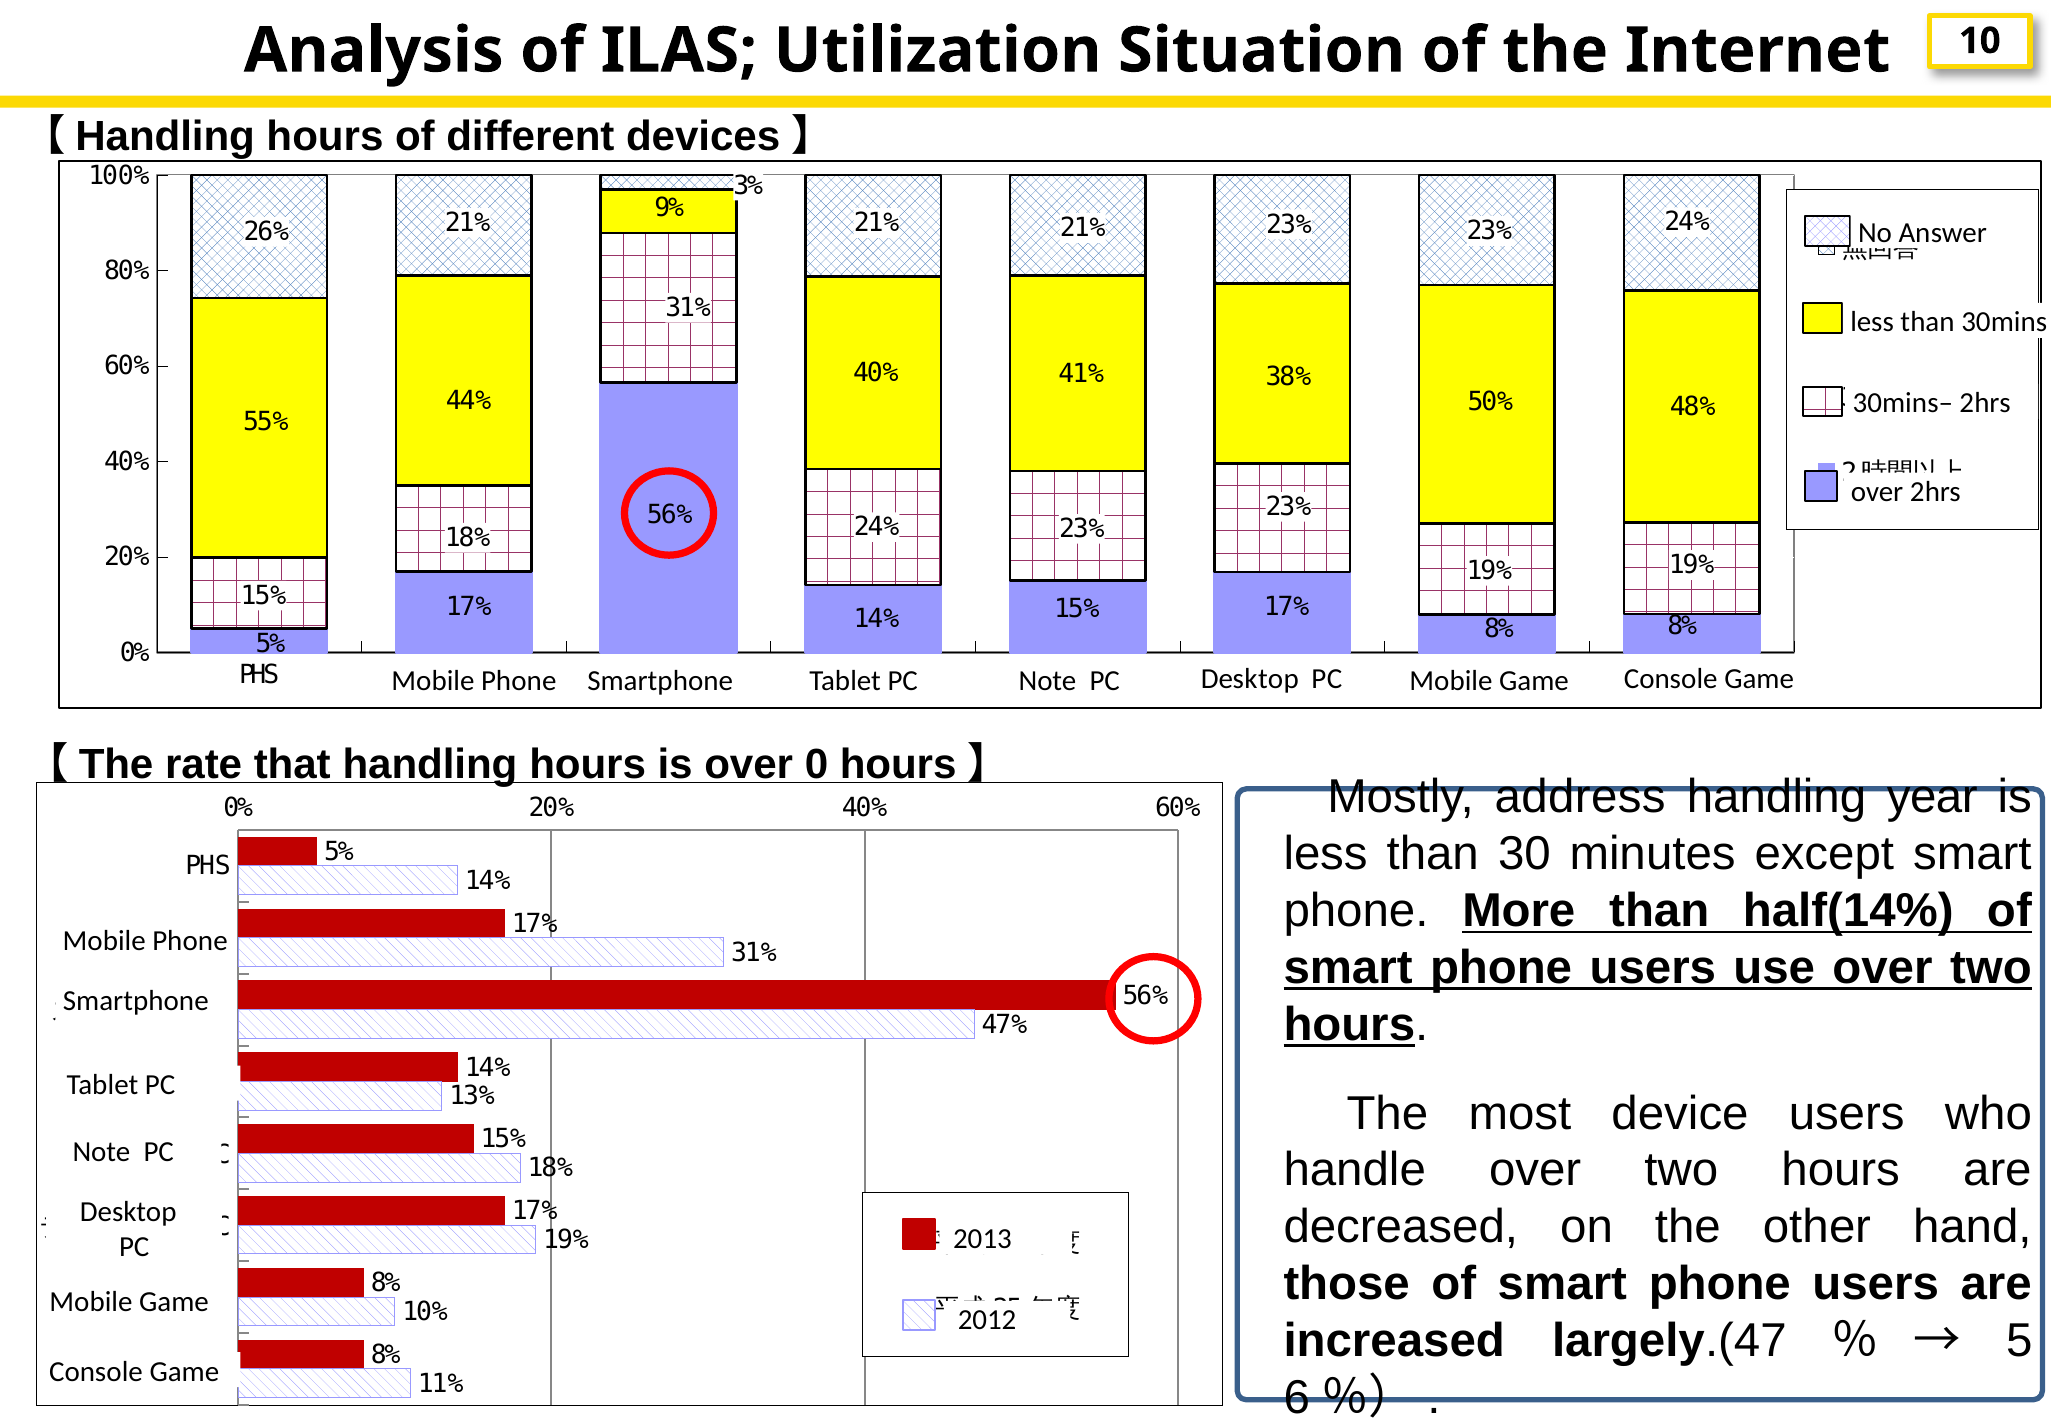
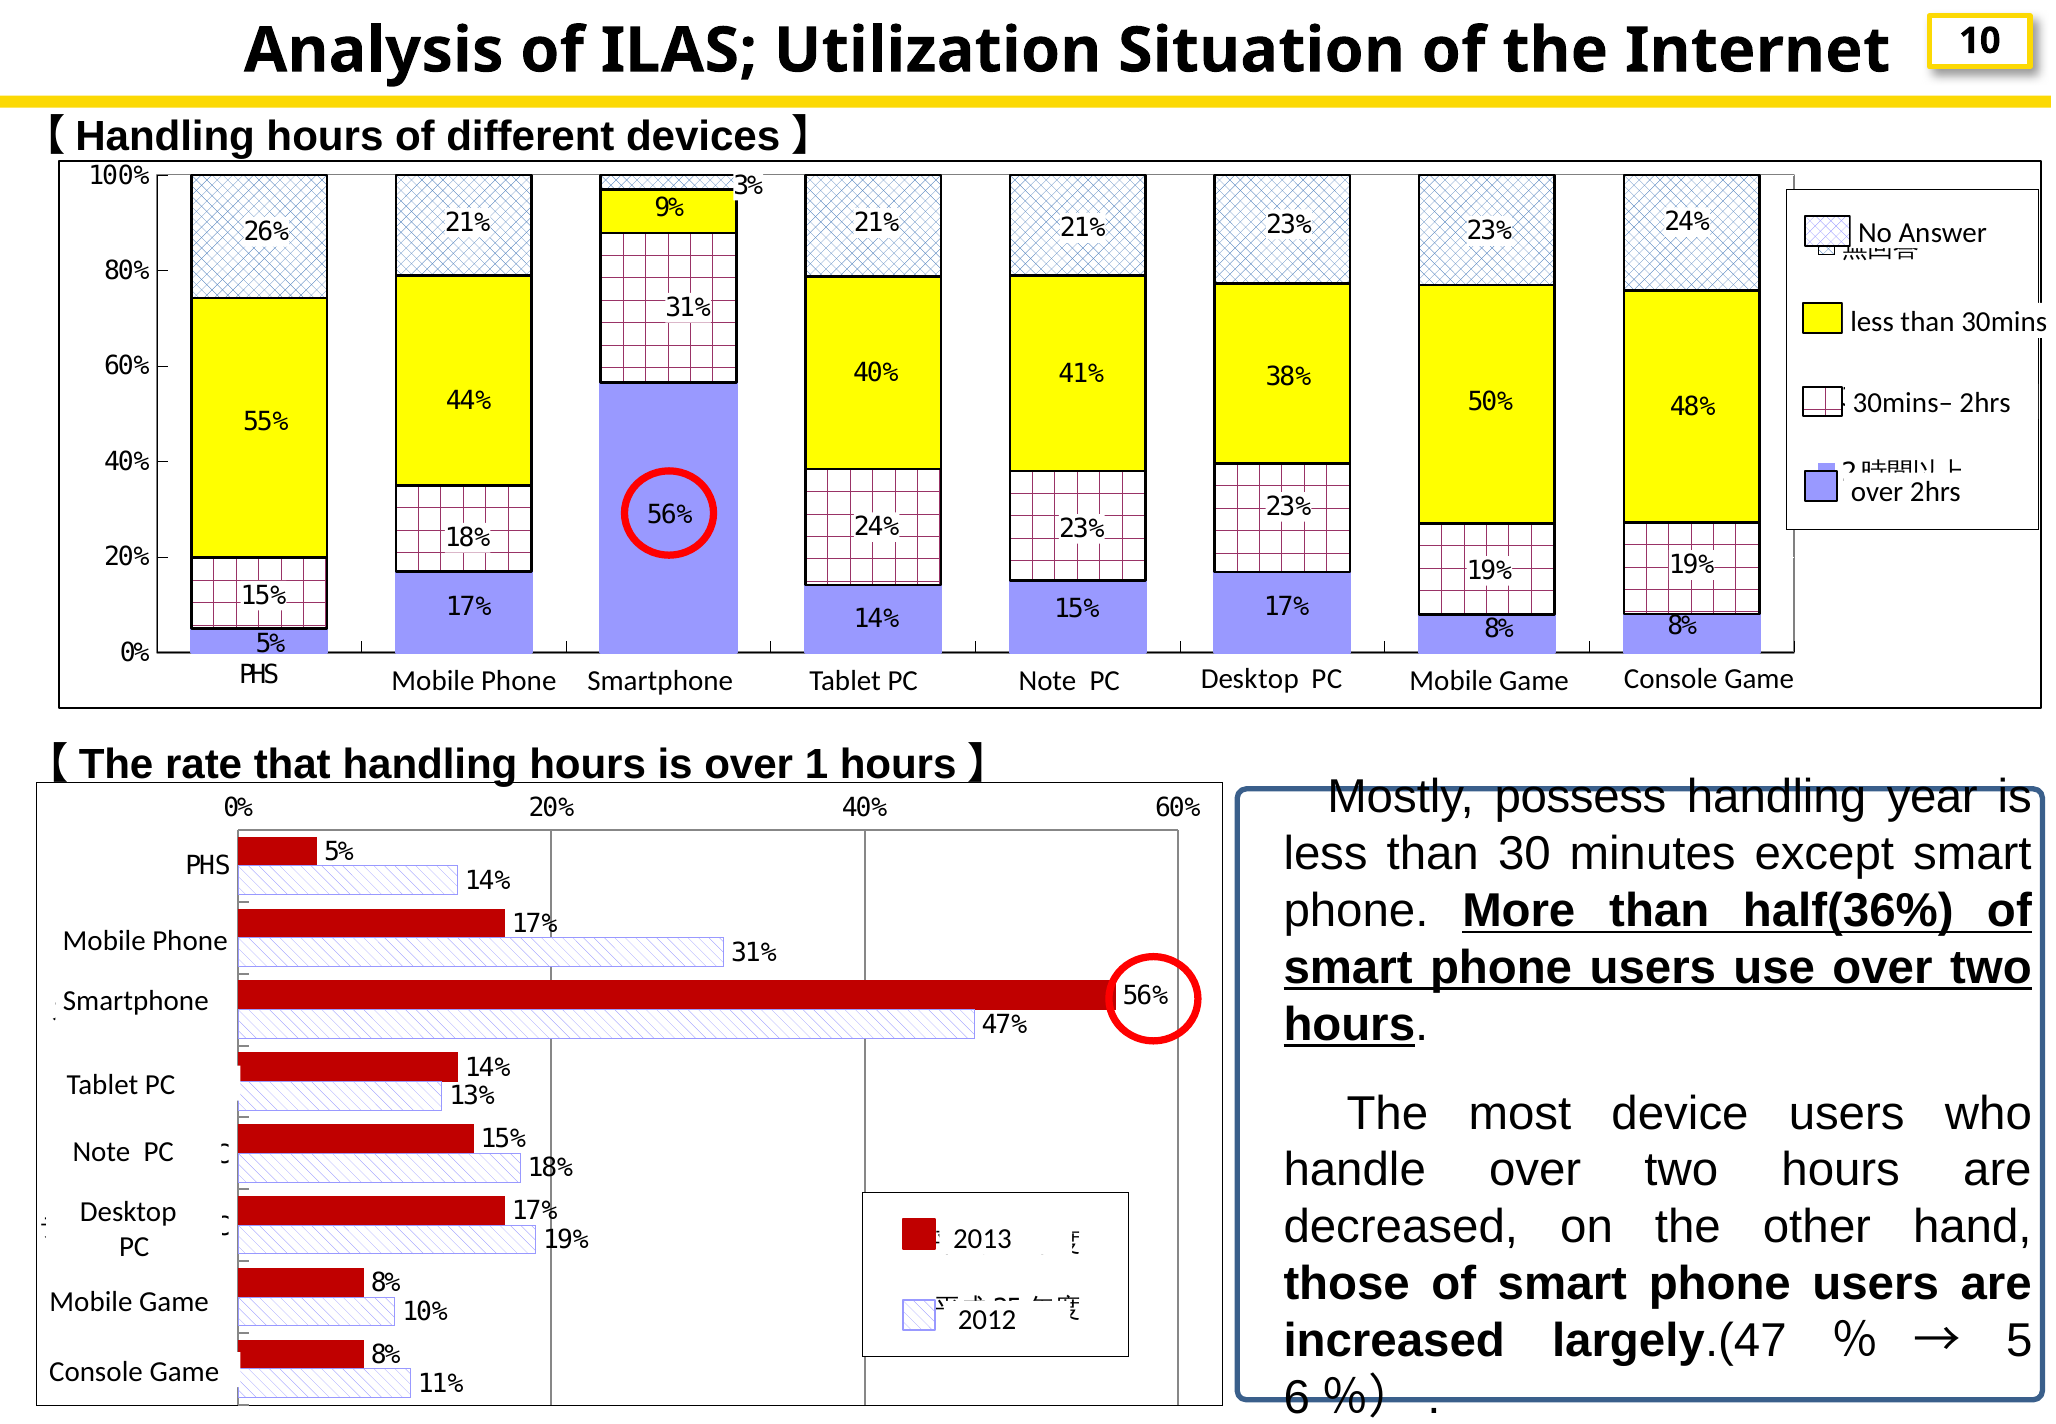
0: 0 -> 1 (816, 764)
address: address -> possess (1581, 797)
half(14%: half(14% -> half(36% (1848, 910)
